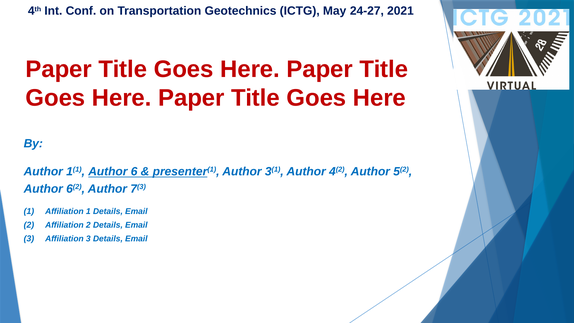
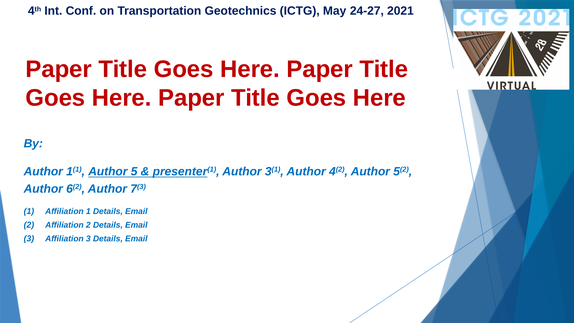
6: 6 -> 5 (134, 172)
